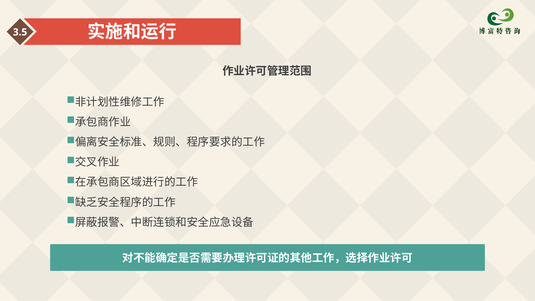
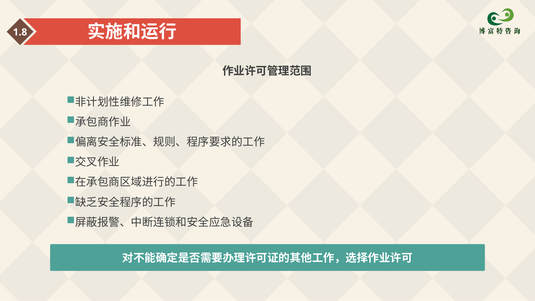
3.5: 3.5 -> 1.8 (20, 32)
